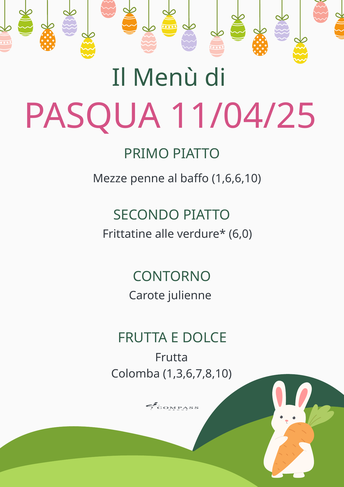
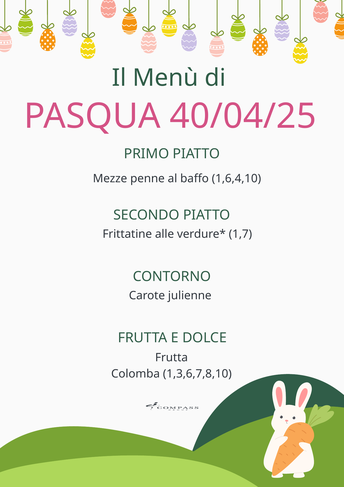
11/04/25: 11/04/25 -> 40/04/25 (243, 116)
1,6,6,10: 1,6,6,10 -> 1,6,4,10 (236, 178)
6,0: 6,0 -> 1,7 (240, 234)
